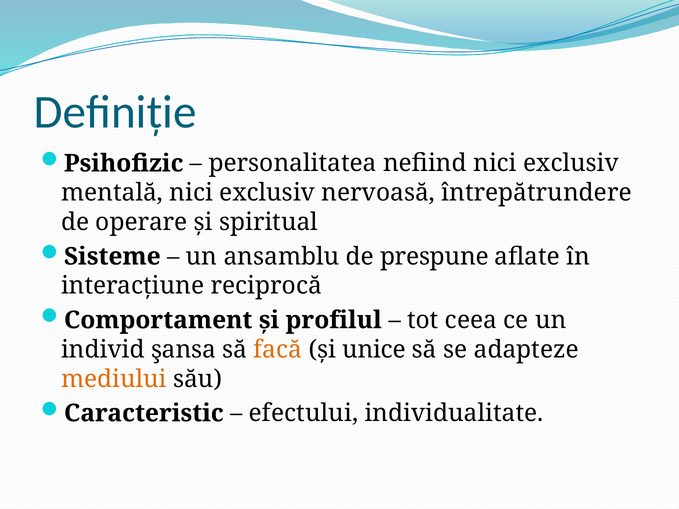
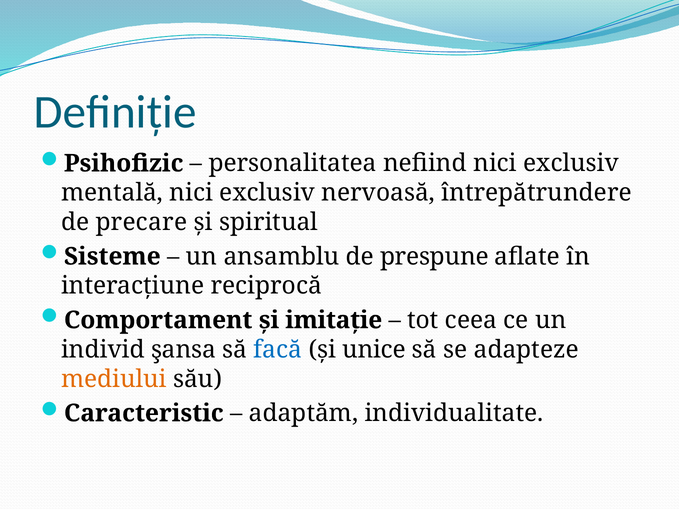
operare: operare -> precare (141, 222)
profilul: profilul -> imitație (334, 320)
facă colour: orange -> blue (278, 350)
efectului: efectului -> adaptăm (304, 413)
